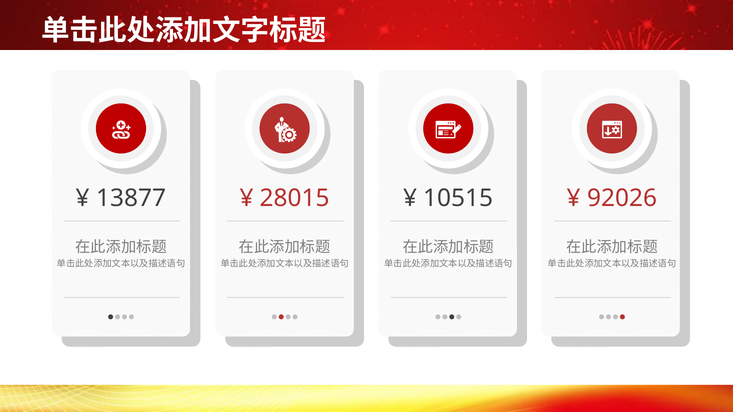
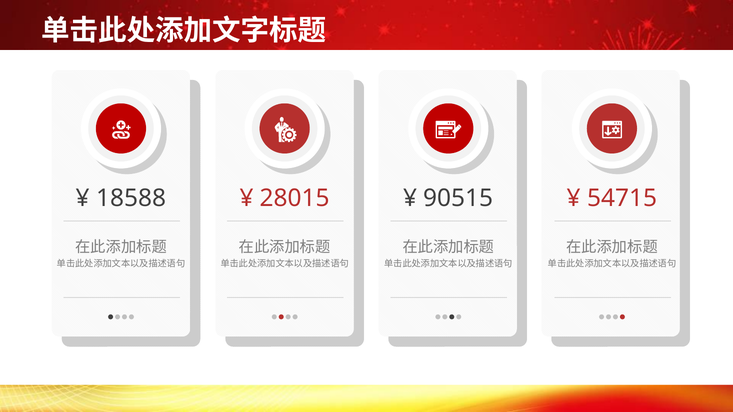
13877: 13877 -> 18588 (131, 198)
10515: 10515 -> 90515 (458, 198)
92026: 92026 -> 54715 (622, 198)
